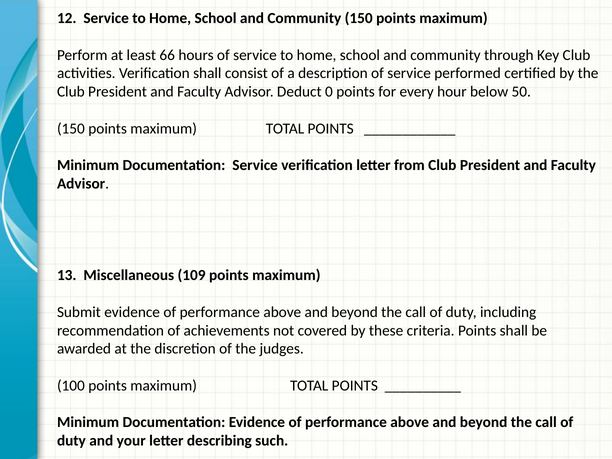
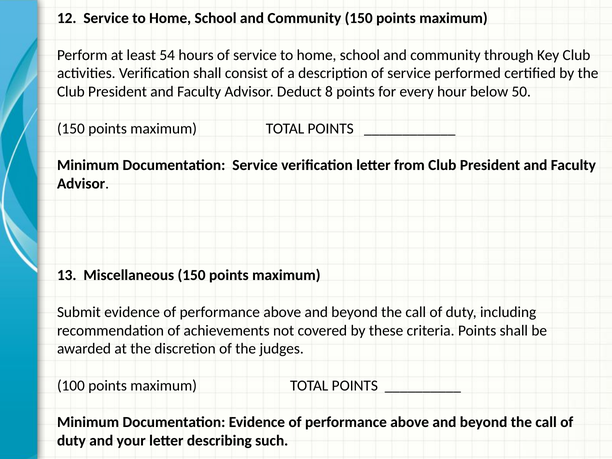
66: 66 -> 54 (167, 55)
0: 0 -> 8 (329, 92)
Miscellaneous 109: 109 -> 150 (192, 275)
